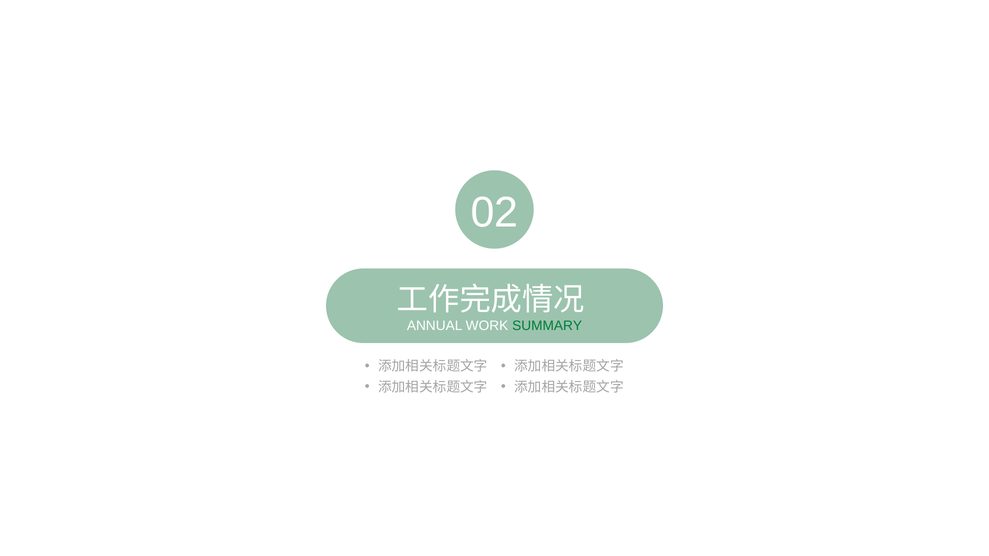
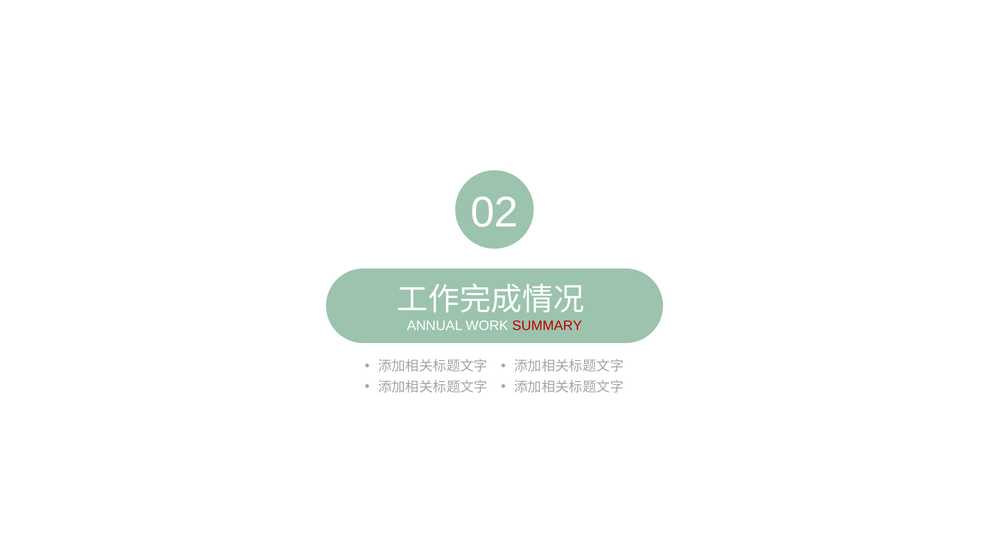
SUMMARY colour: green -> red (547, 326)
